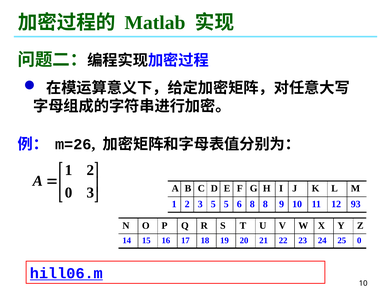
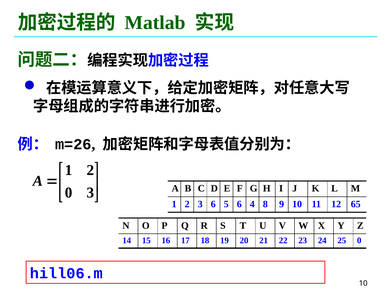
3 5: 5 -> 6 (213, 204)
6 8: 8 -> 4 (252, 204)
93: 93 -> 65 (356, 204)
hill06.m underline: present -> none (66, 273)
